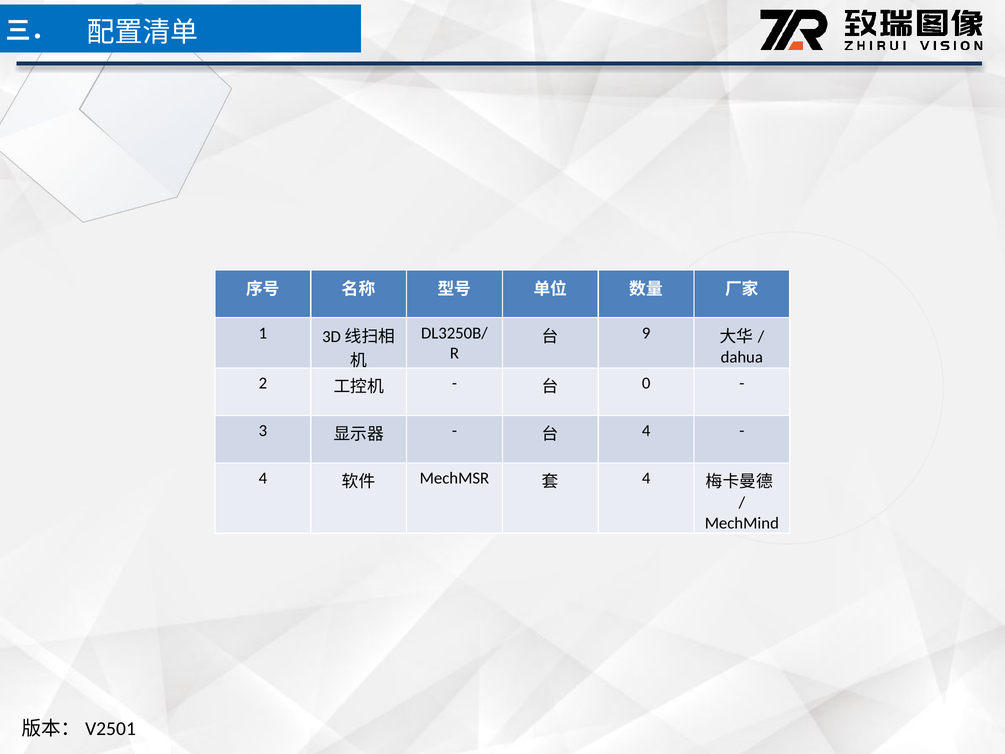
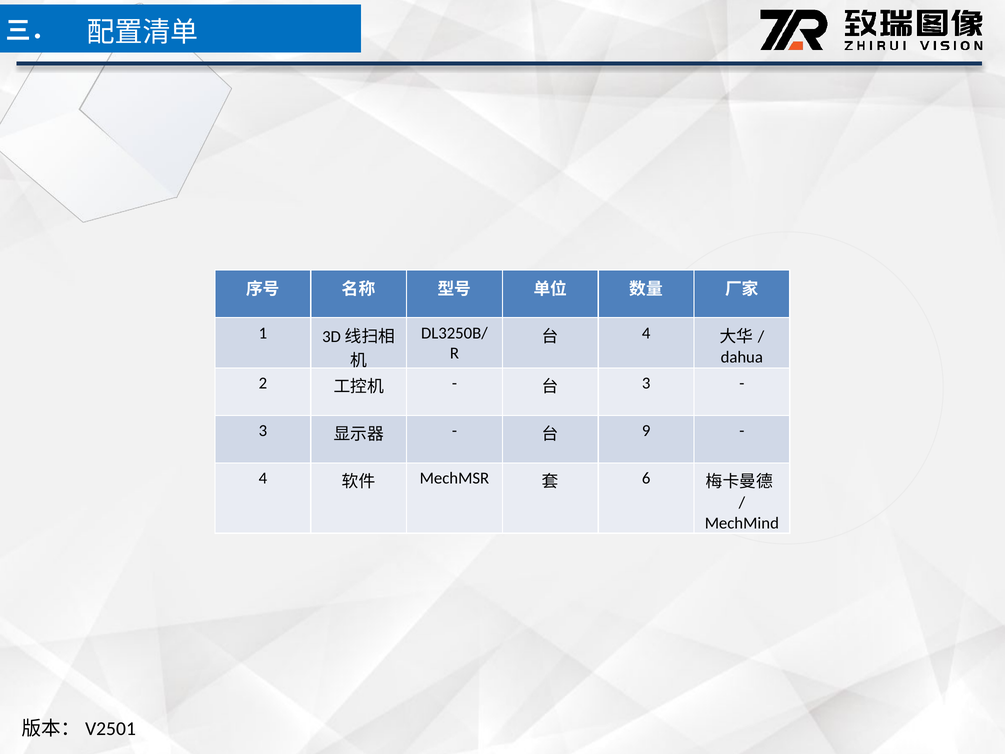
9: 9 -> 4 (646, 333)
0: 0 -> 3 (646, 383)
4: 4 -> 9 (646, 431)
4: 4 -> 6 (646, 478)
